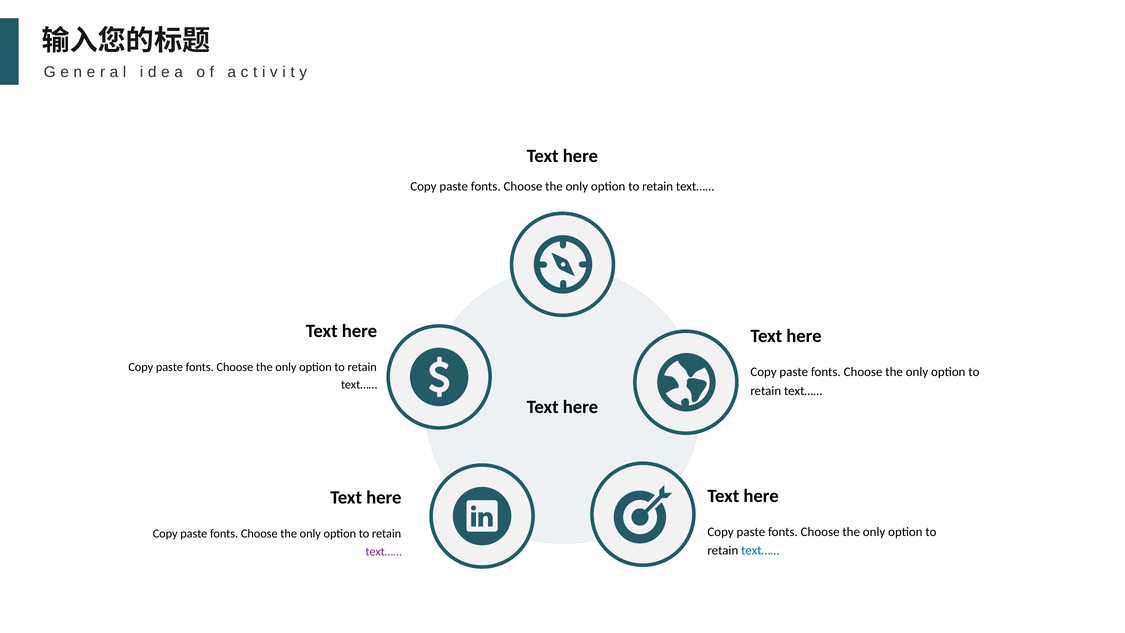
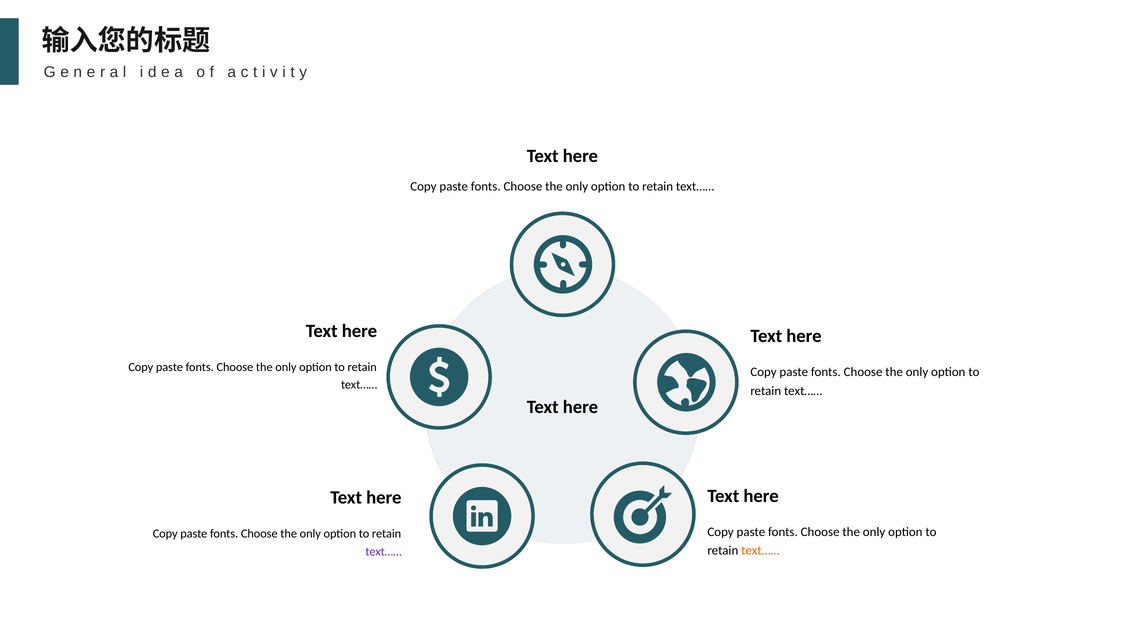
text…… colour: blue -> orange (760, 550)
